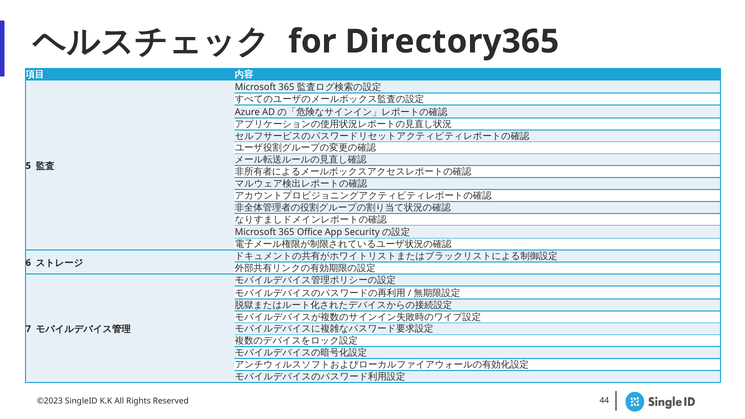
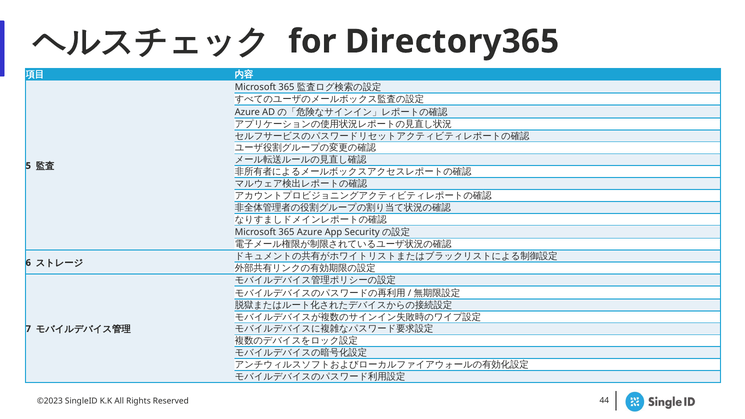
365 Office: Office -> Azure (310, 232)
